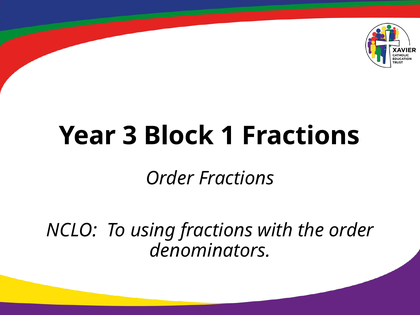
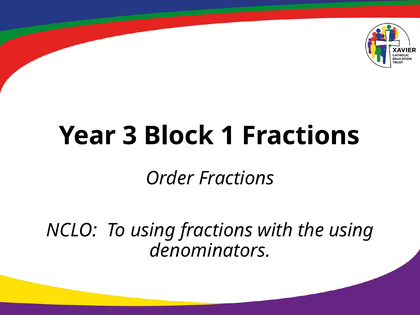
the order: order -> using (351, 230)
